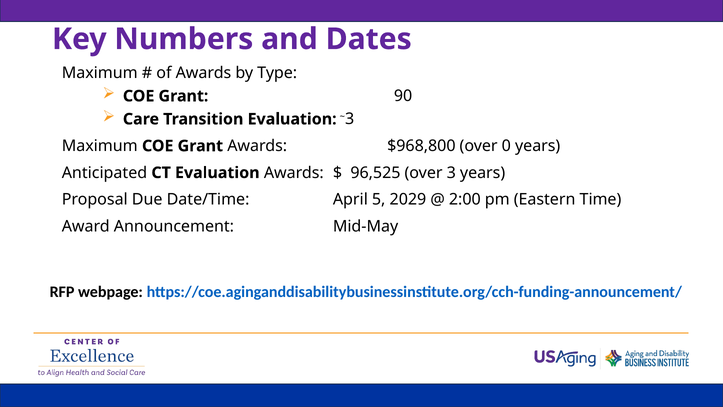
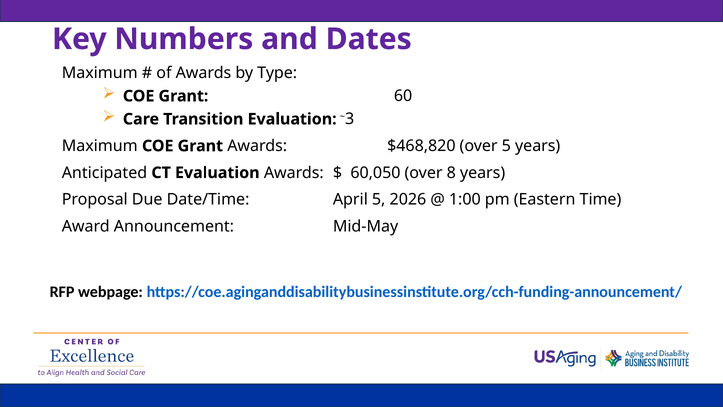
90: 90 -> 60 (403, 96)
$968,800: $968,800 -> $468,820 (421, 146)
over 0: 0 -> 5 (506, 146)
96,525: 96,525 -> 60,050 (375, 173)
3: 3 -> 8 (451, 173)
2029: 2029 -> 2026 (408, 199)
2:00: 2:00 -> 1:00 (465, 199)
